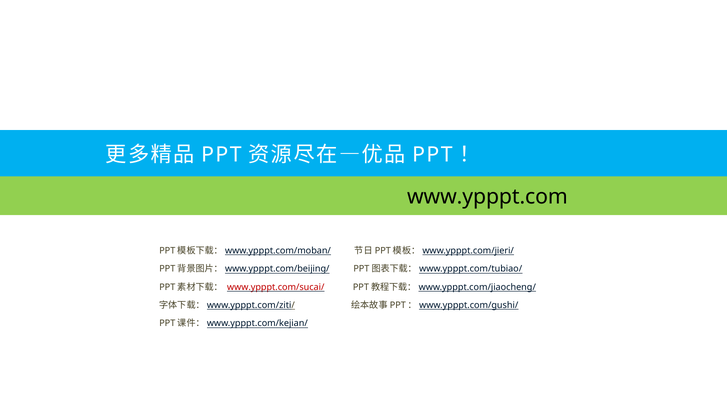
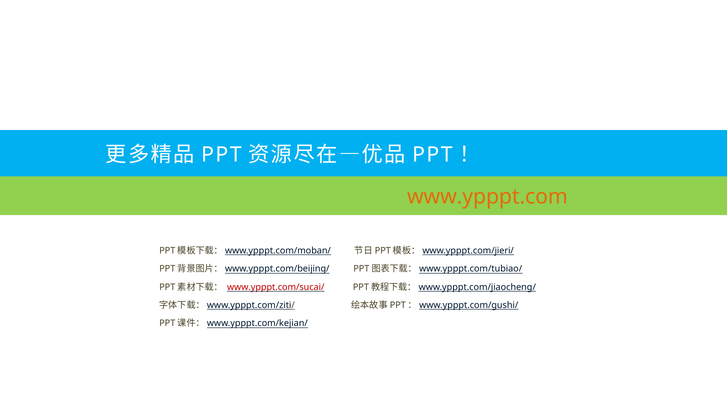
www.ypppt.com colour: black -> orange (487, 197)
